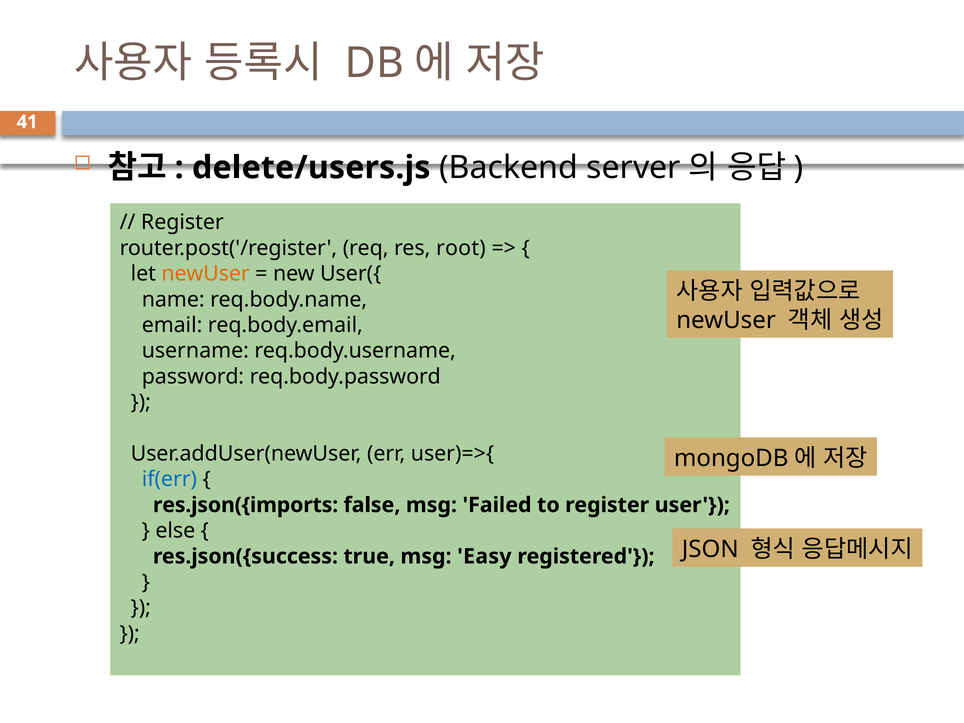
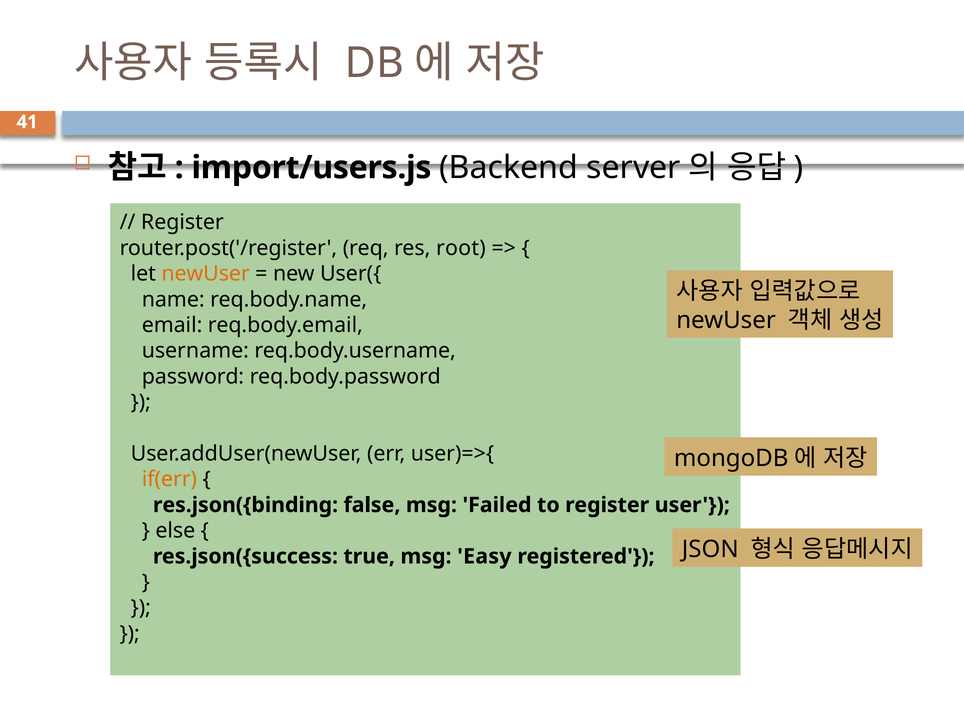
delete/users.js: delete/users.js -> import/users.js (311, 168)
if(err colour: blue -> orange (169, 479)
res.json({imports: res.json({imports -> res.json({binding (245, 505)
